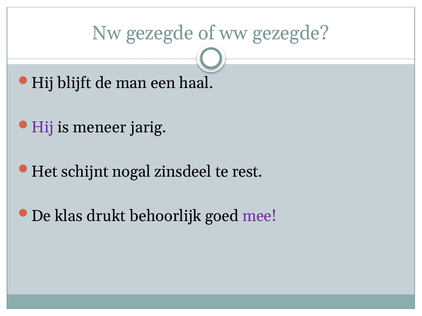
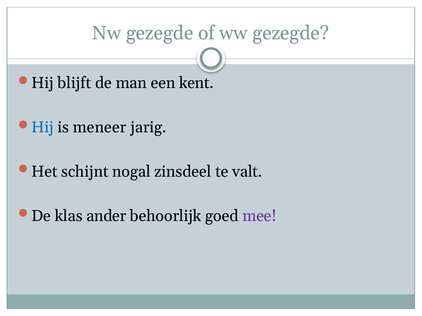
haal: haal -> kent (196, 83)
Hij colour: purple -> blue (43, 128)
rest: rest -> valt (247, 172)
drukt: drukt -> ander (106, 216)
